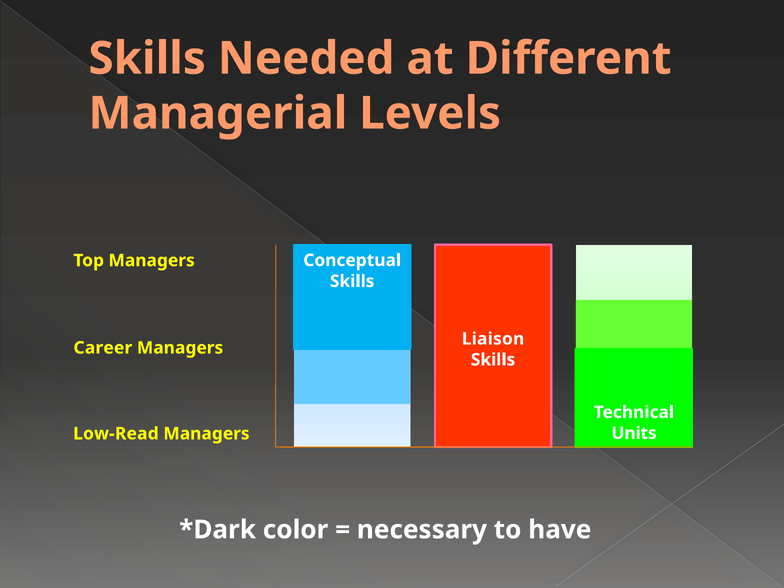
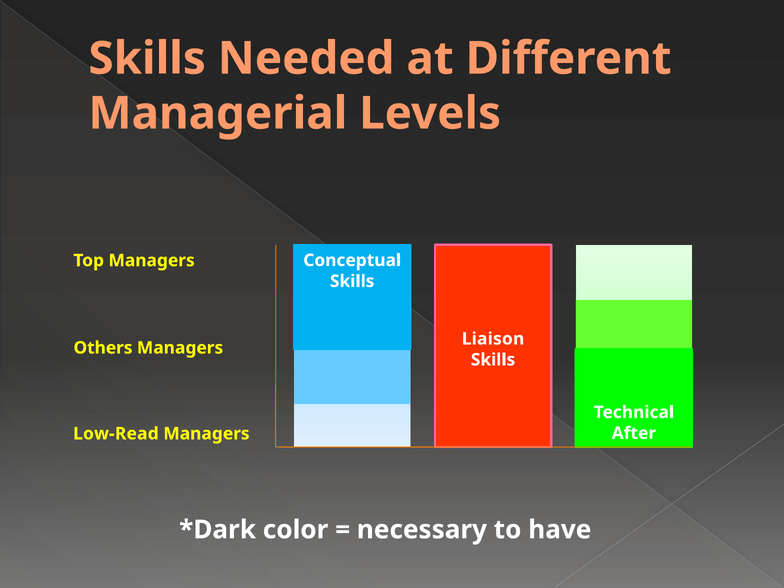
Career: Career -> Others (103, 348)
Units: Units -> After (634, 433)
